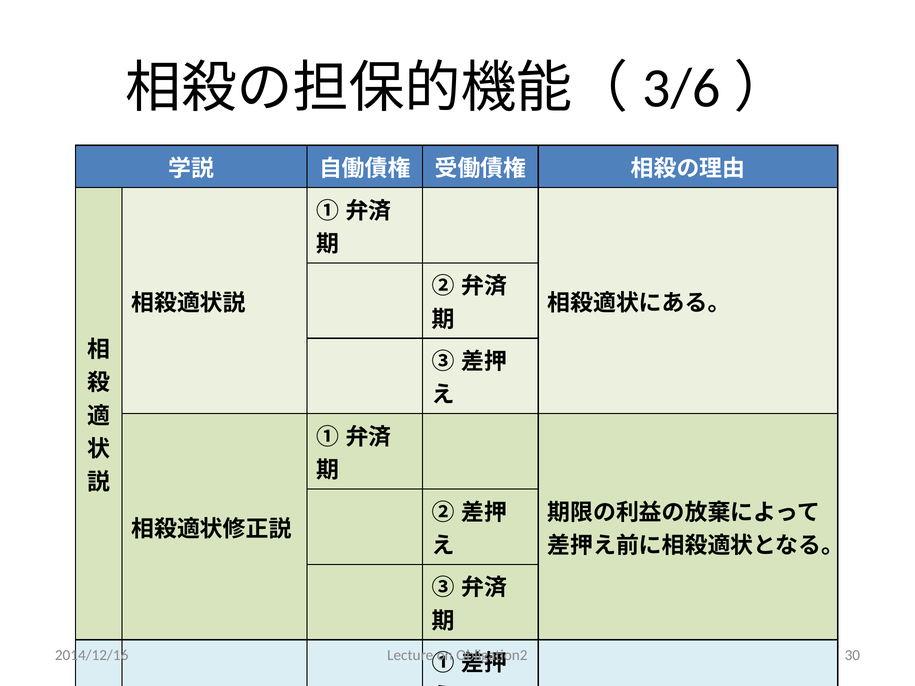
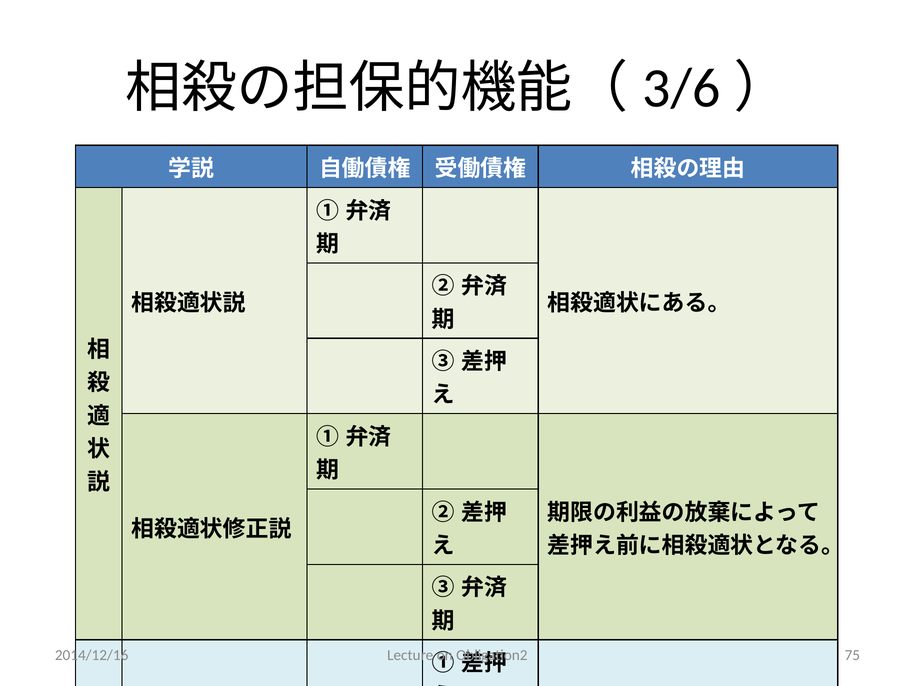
30: 30 -> 75 (852, 655)
